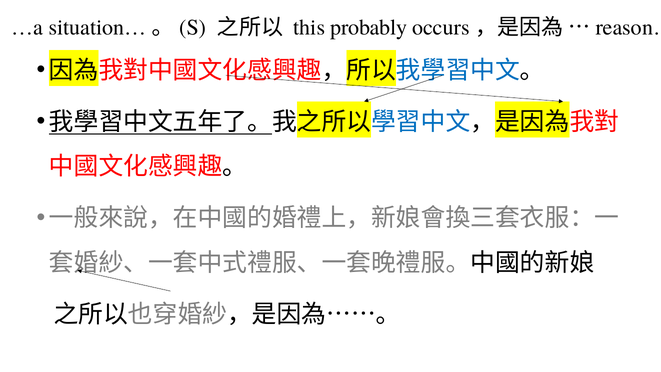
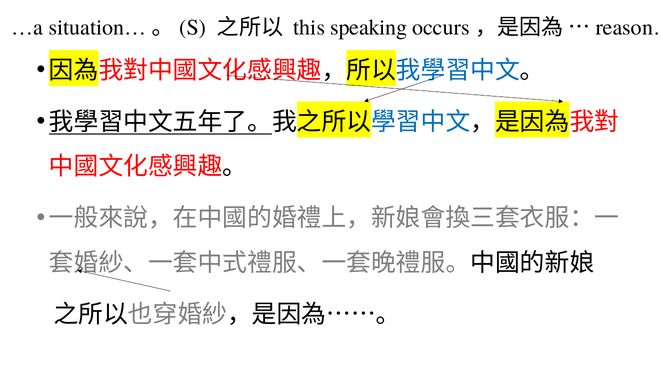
probably: probably -> speaking (369, 27)
